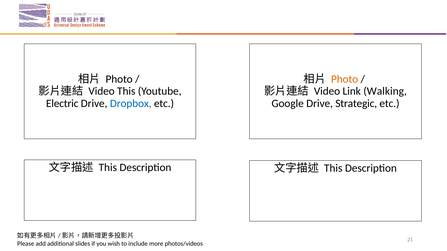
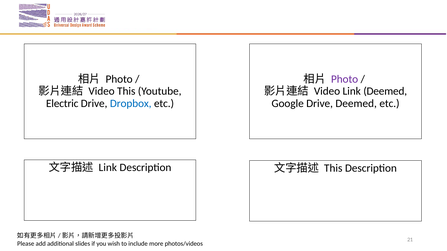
Photo colour: orange -> purple (345, 79)
Link Walking: Walking -> Deemed (385, 91)
Drive Strategic: Strategic -> Deemed (356, 104)
This: This -> Link (108, 168)
